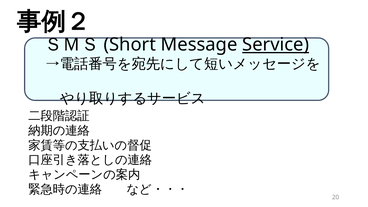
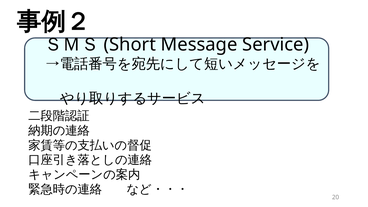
Service underline: present -> none (276, 45)
